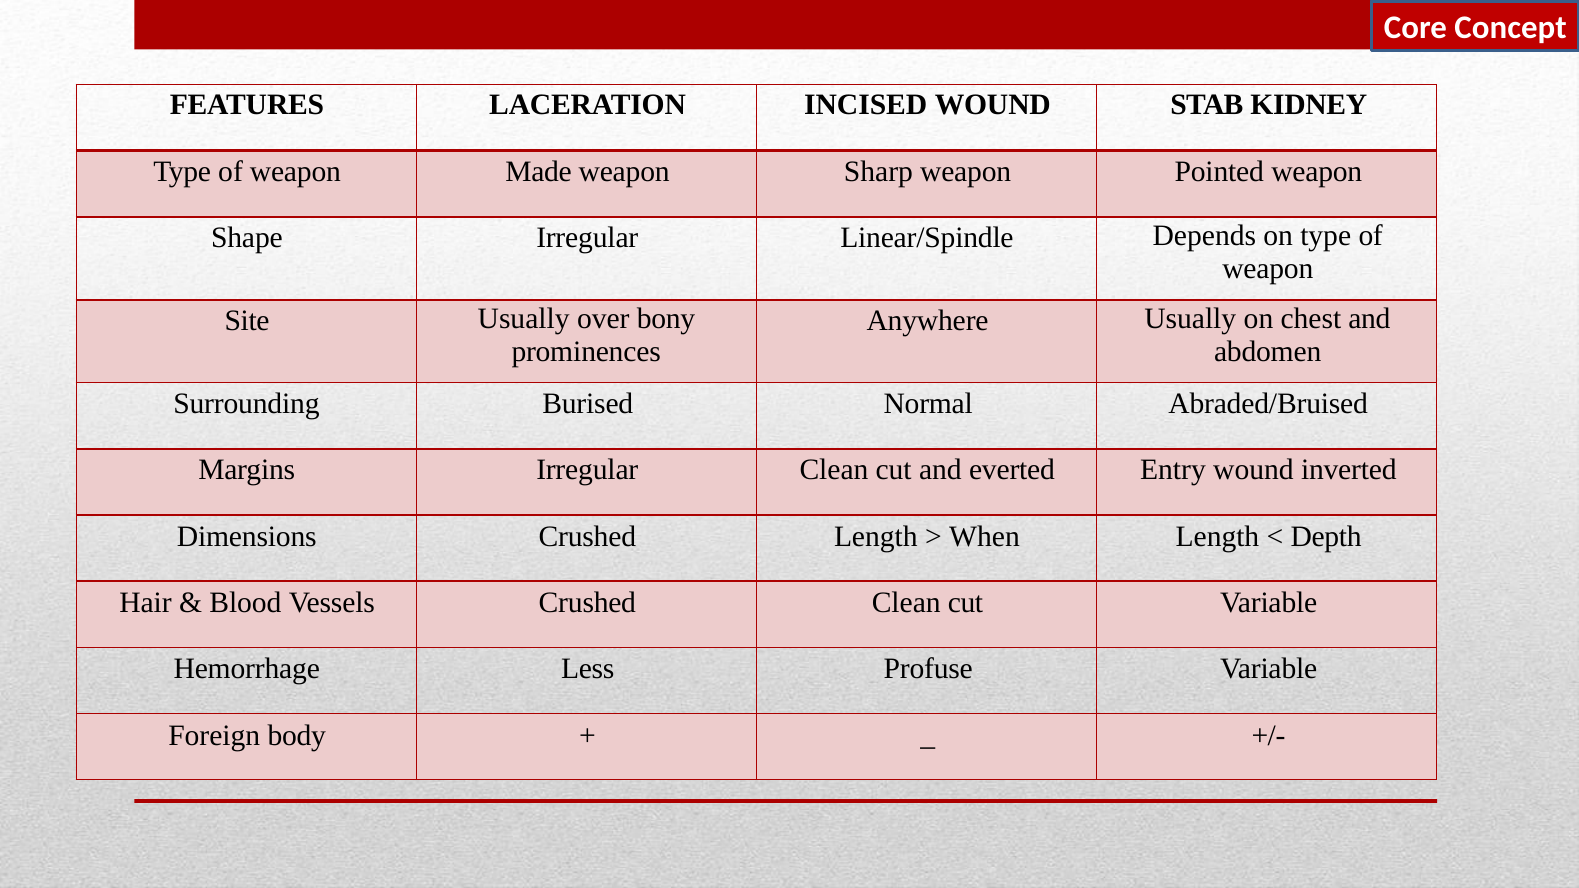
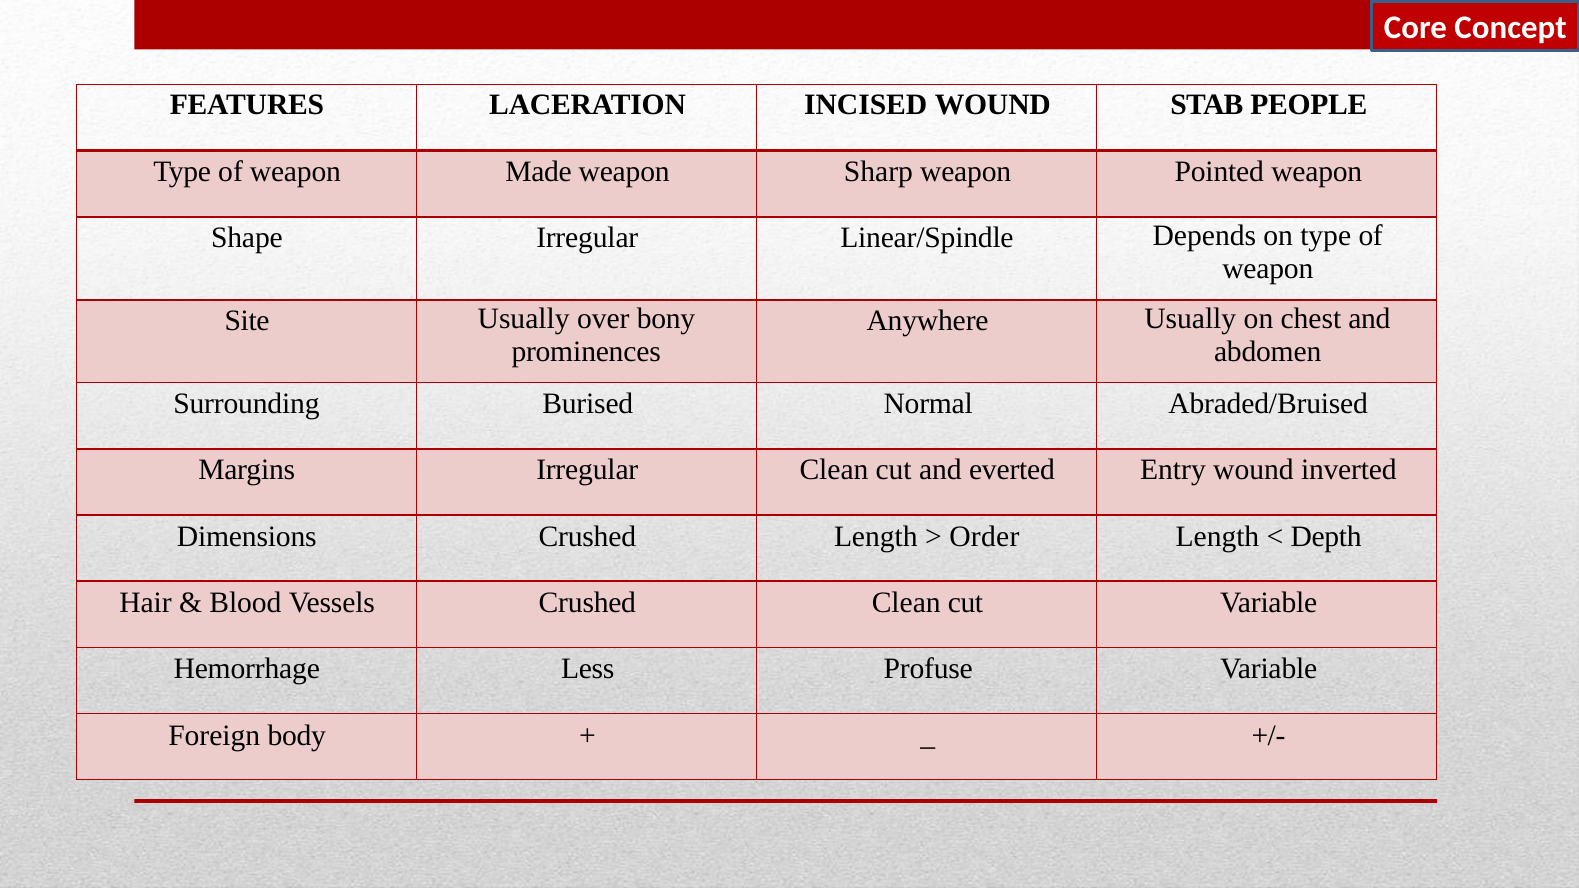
KIDNEY: KIDNEY -> PEOPLE (1309, 105)
When: When -> Order (984, 537)
